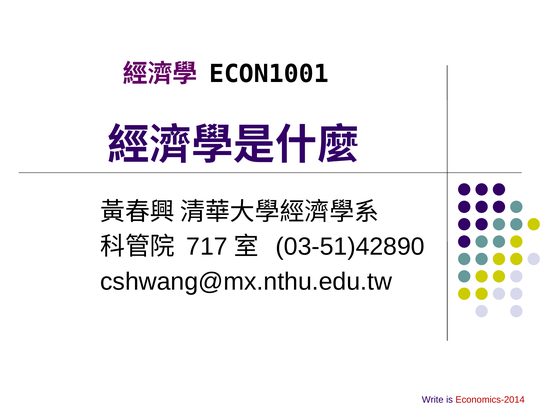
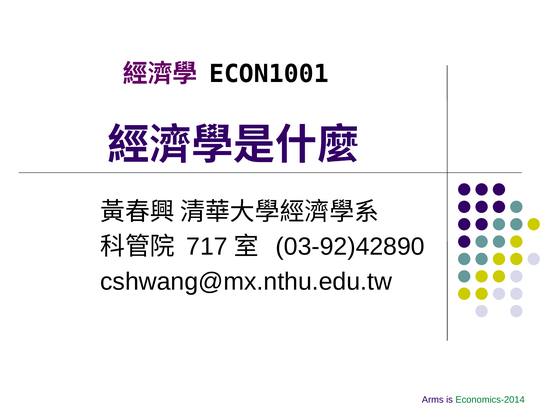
03-51)42890: 03-51)42890 -> 03-92)42890 (350, 246)
Write: Write -> Arms (433, 399)
Economics-2014 colour: red -> green (490, 399)
